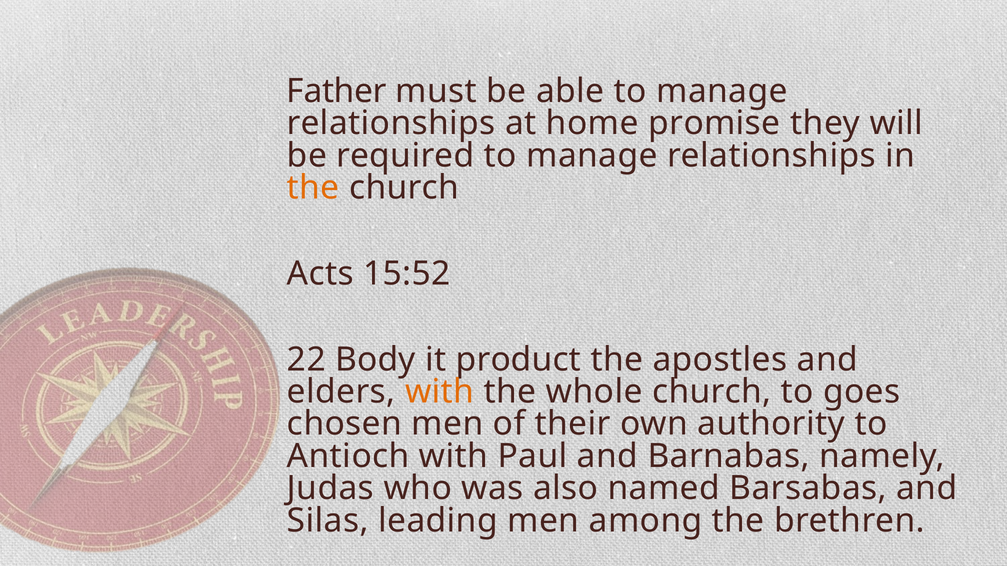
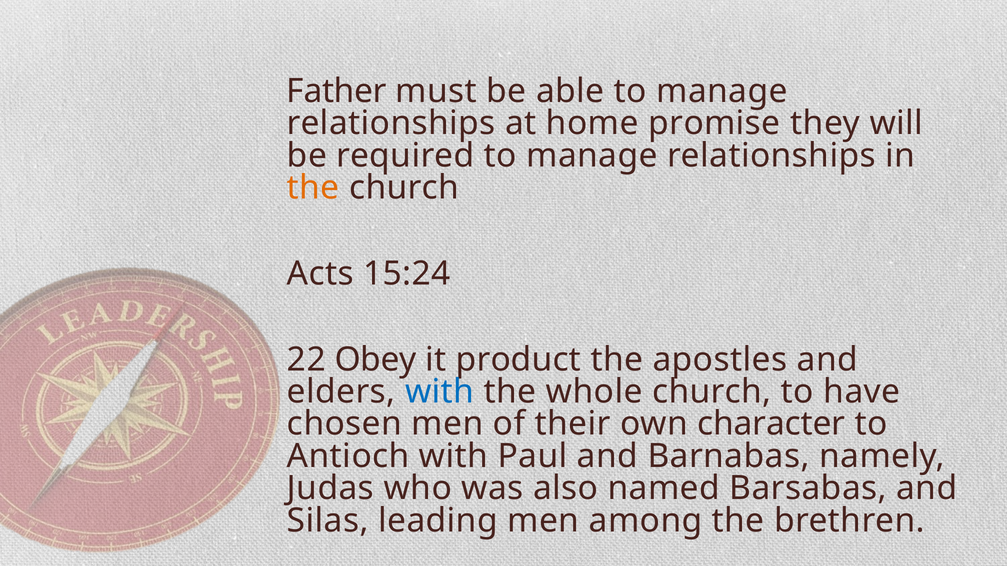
15:52: 15:52 -> 15:24 (407, 274)
Body: Body -> Obey (376, 360)
with colour: orange -> blue (439, 392)
goes: goes -> have (862, 392)
authority: authority -> character (771, 424)
